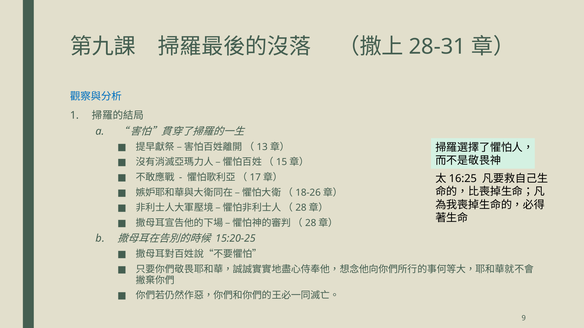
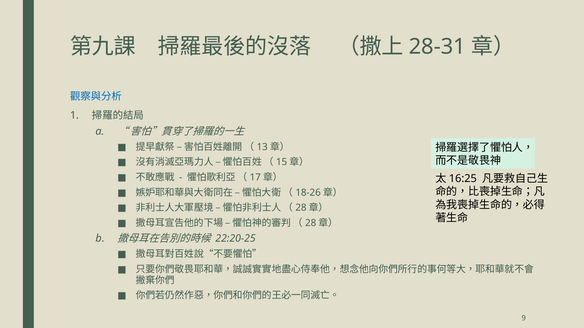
15:20-25: 15:20-25 -> 22:20-25 (235, 239)
